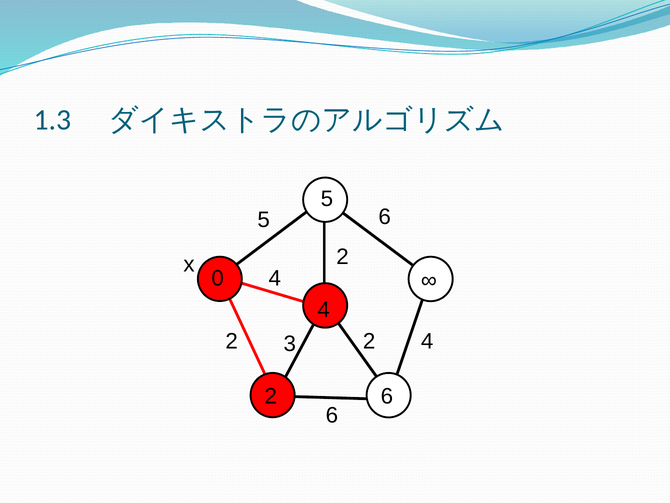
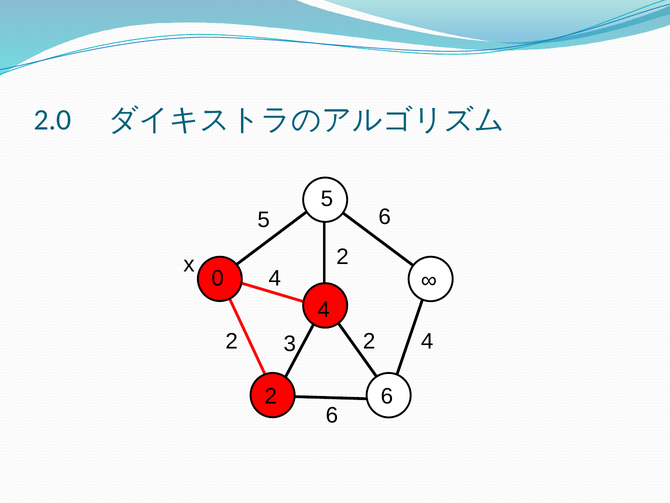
1.3: 1.3 -> 2.0 (52, 120)
